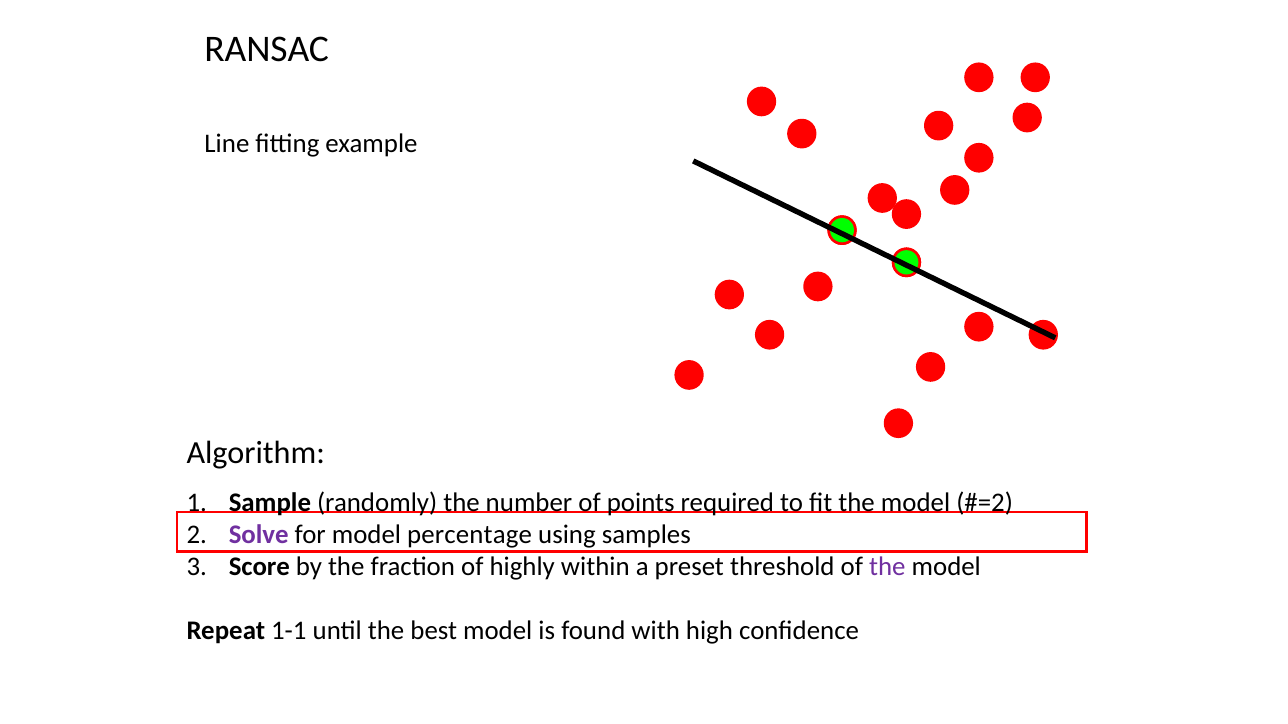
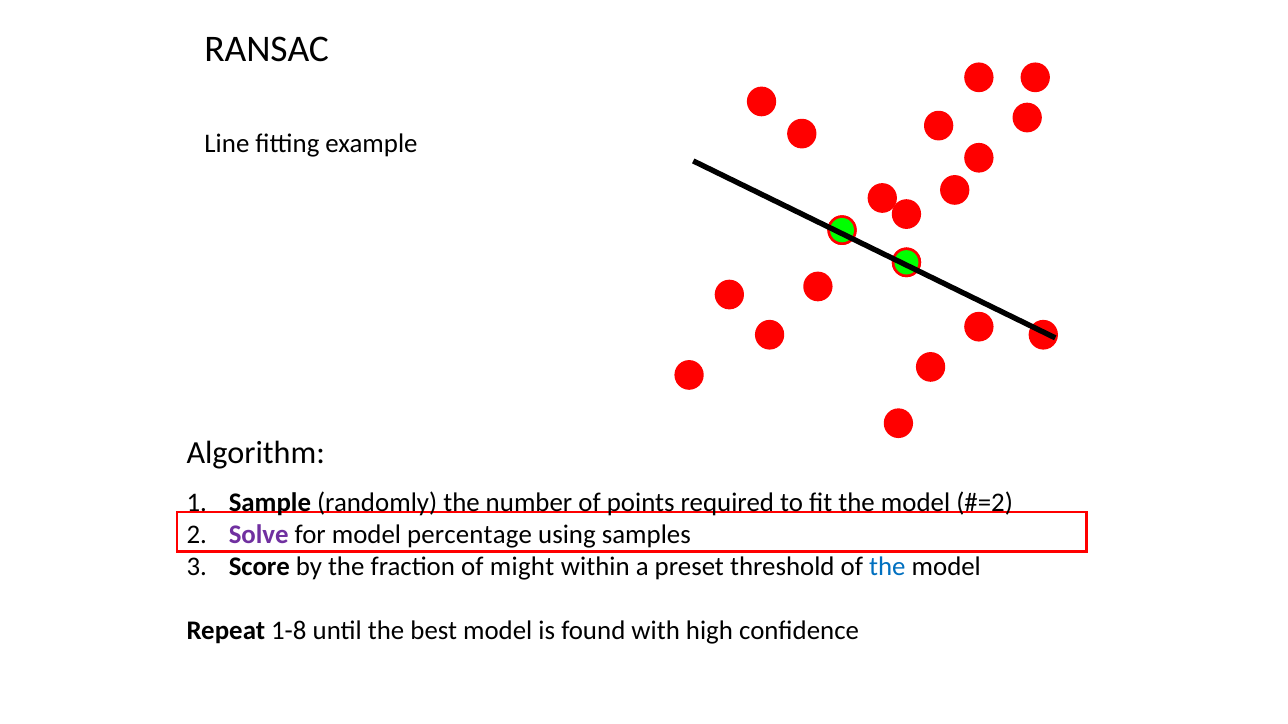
highly: highly -> might (522, 567)
the colour: purple -> blue (887, 567)
1-1: 1-1 -> 1-8 (289, 631)
